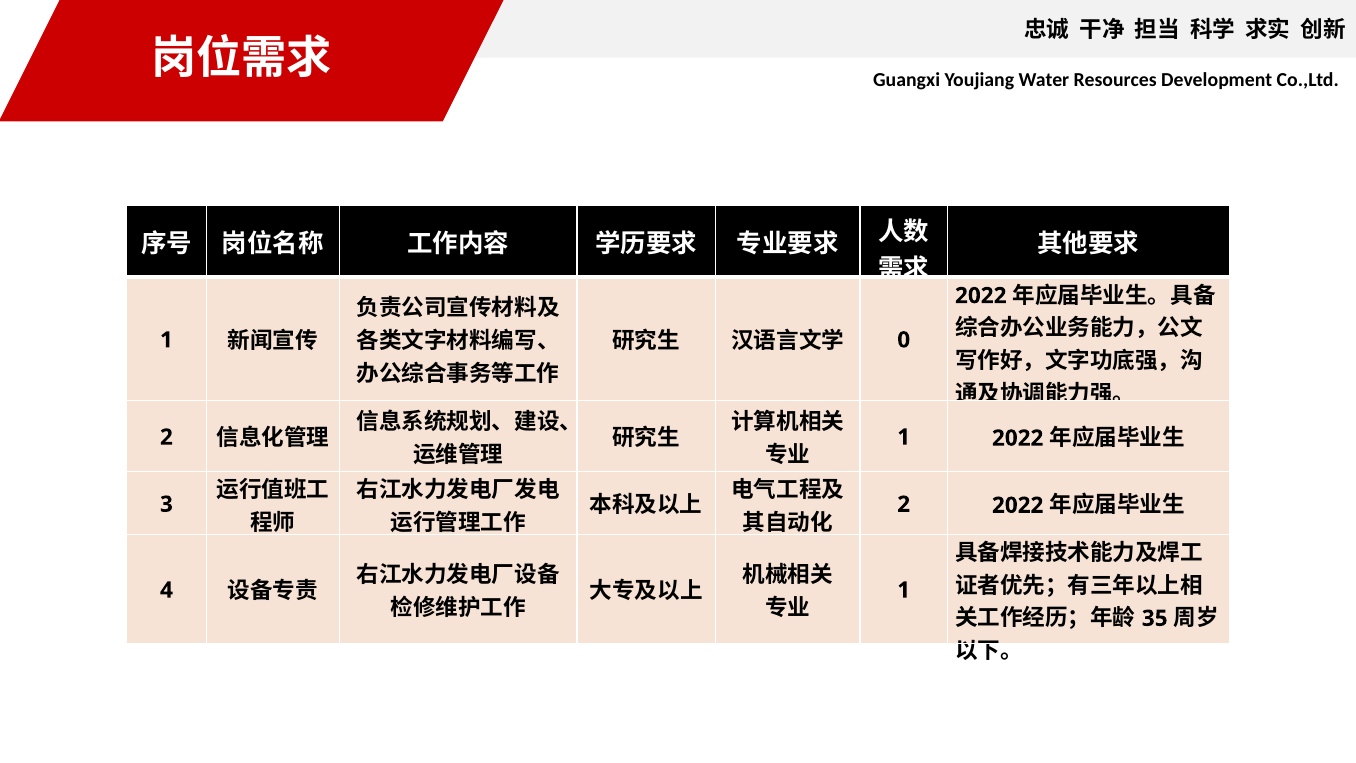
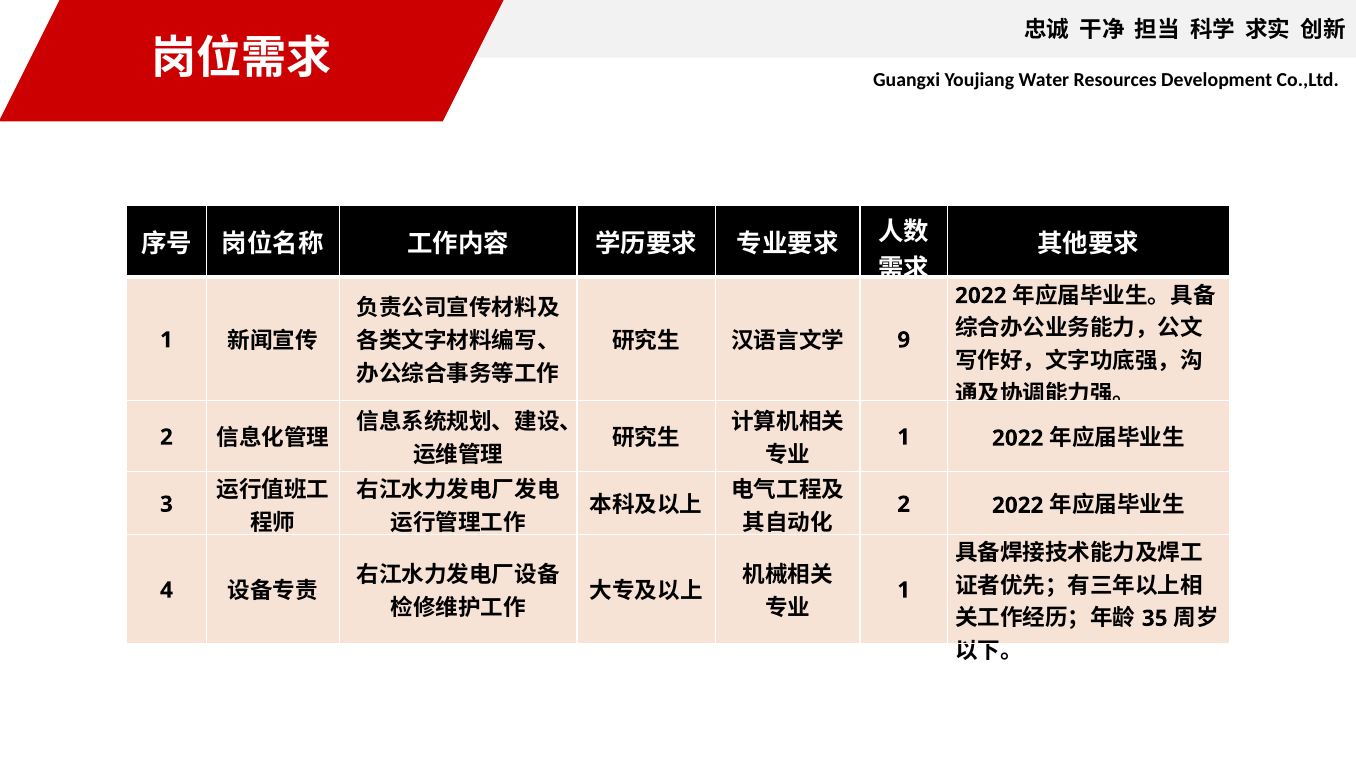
0: 0 -> 9 (904, 340)
